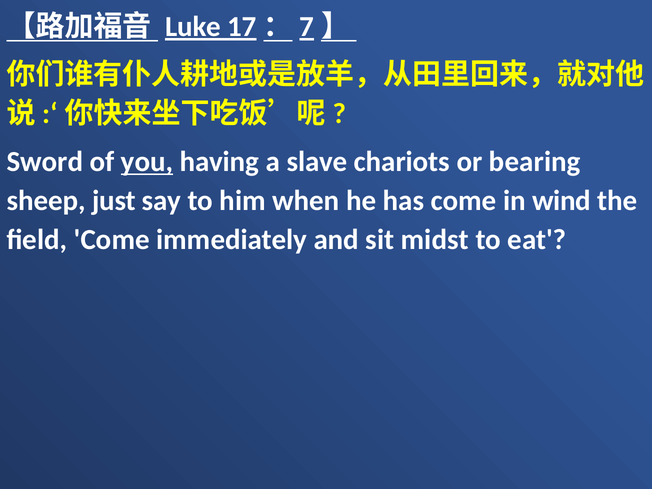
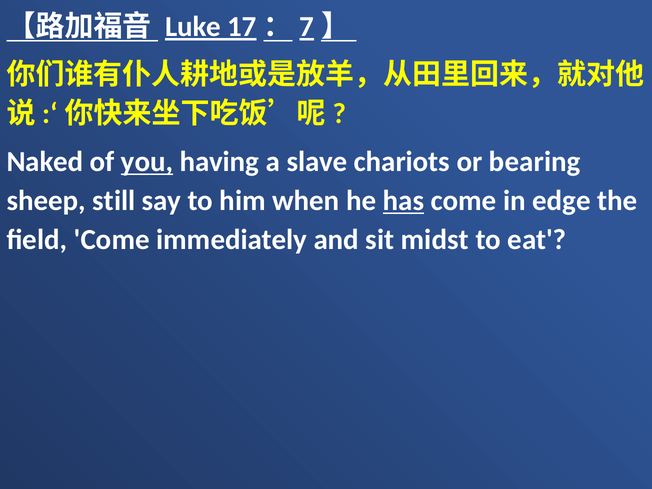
Sword: Sword -> Naked (45, 162)
just: just -> still (114, 201)
has underline: none -> present (403, 201)
wind: wind -> edge (561, 201)
